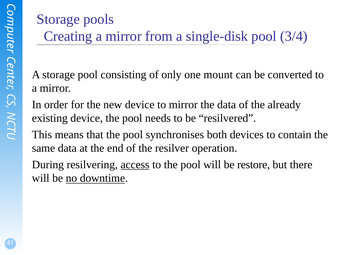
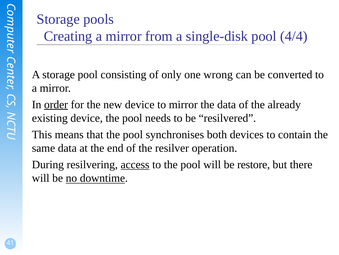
3/4: 3/4 -> 4/4 (294, 36)
mount: mount -> wrong (218, 74)
order underline: none -> present (56, 104)
